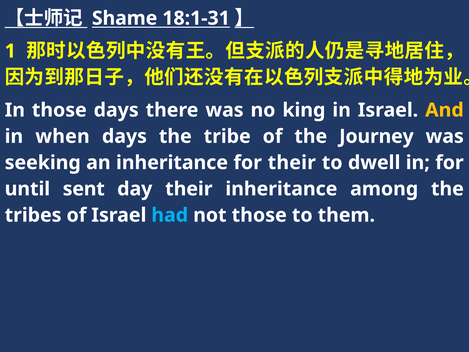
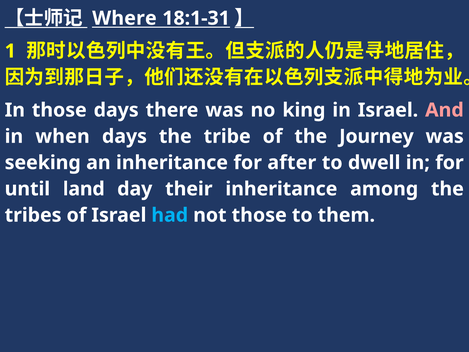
Shame: Shame -> Where (124, 18)
And colour: yellow -> pink (444, 110)
for their: their -> after (292, 163)
sent: sent -> land (84, 189)
